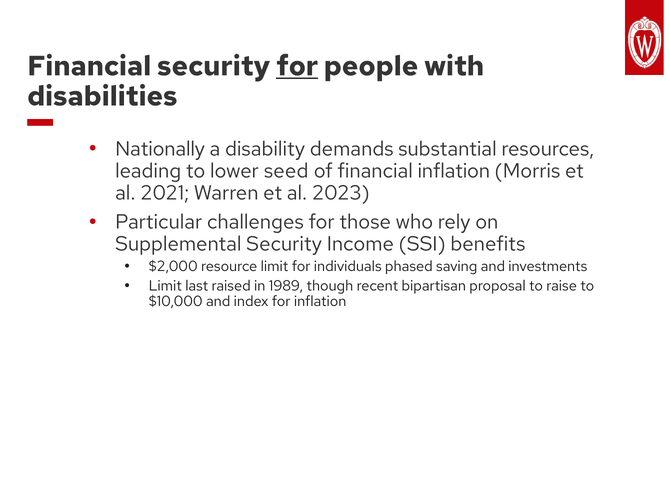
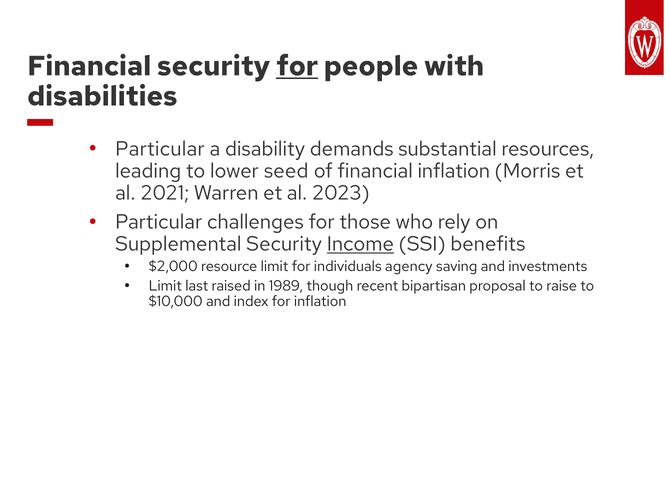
Nationally: Nationally -> Particular (160, 149)
Income underline: none -> present (360, 244)
phased: phased -> agency (409, 267)
